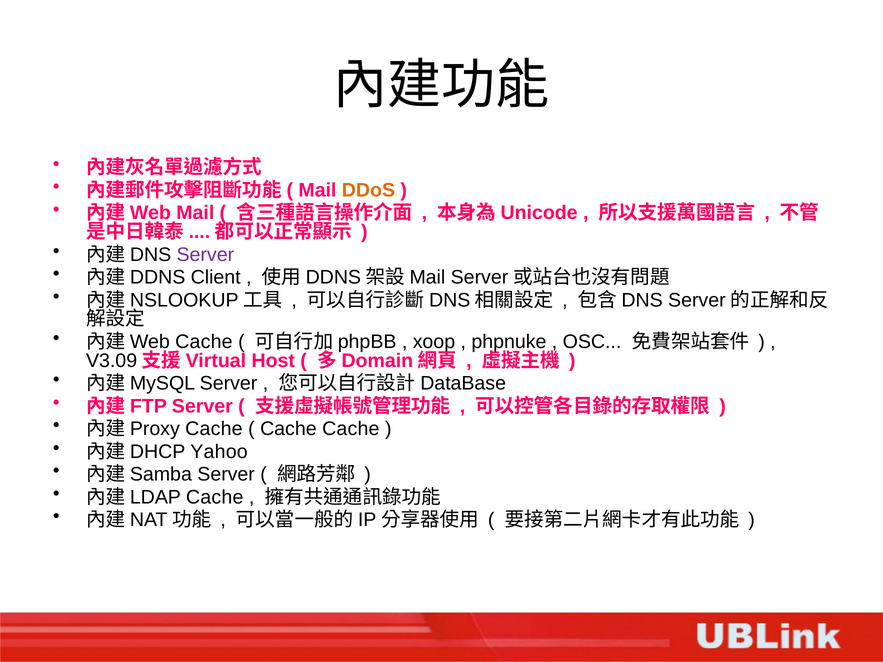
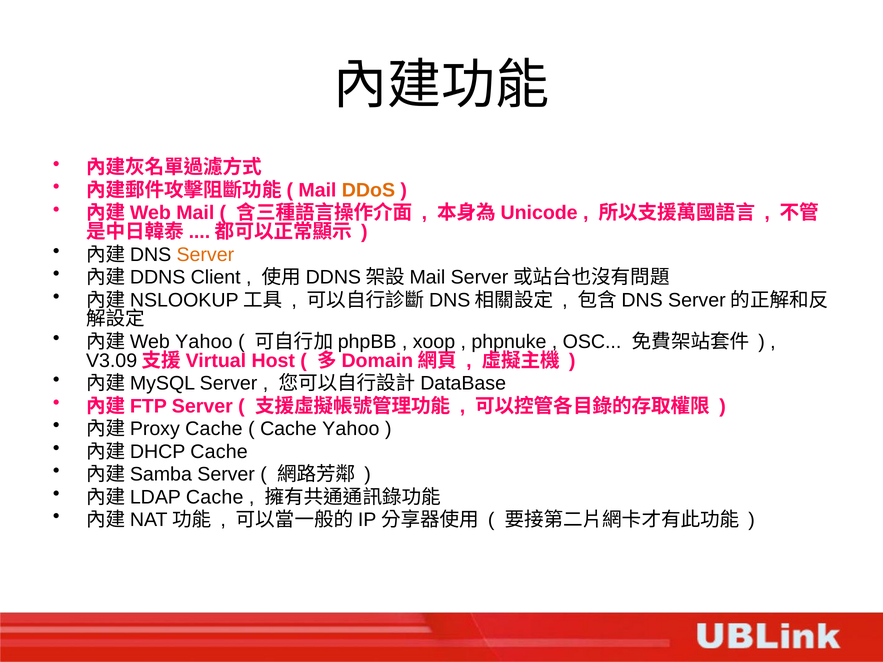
Server colour: purple -> orange (205, 255)
Cache: Cache -> Yahoo (204, 342)
Cache Cache: Cache -> Yahoo (351, 429)
Yahoo: Yahoo -> Cache (219, 452)
